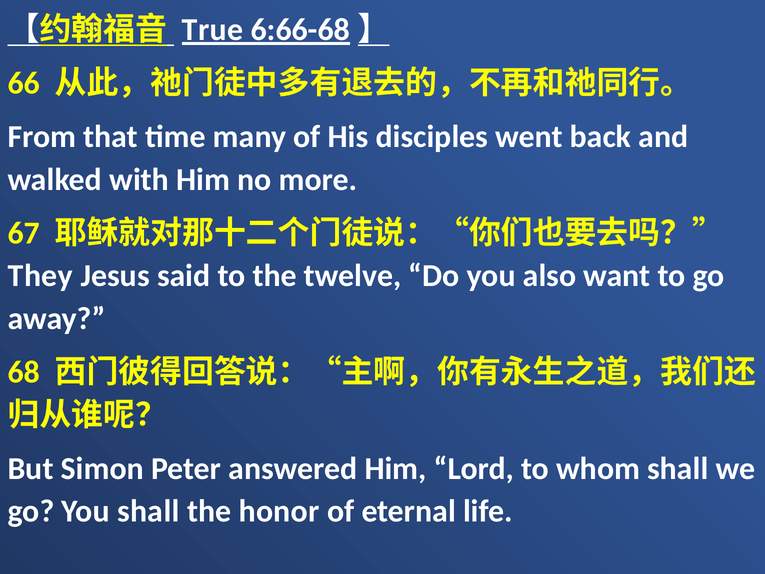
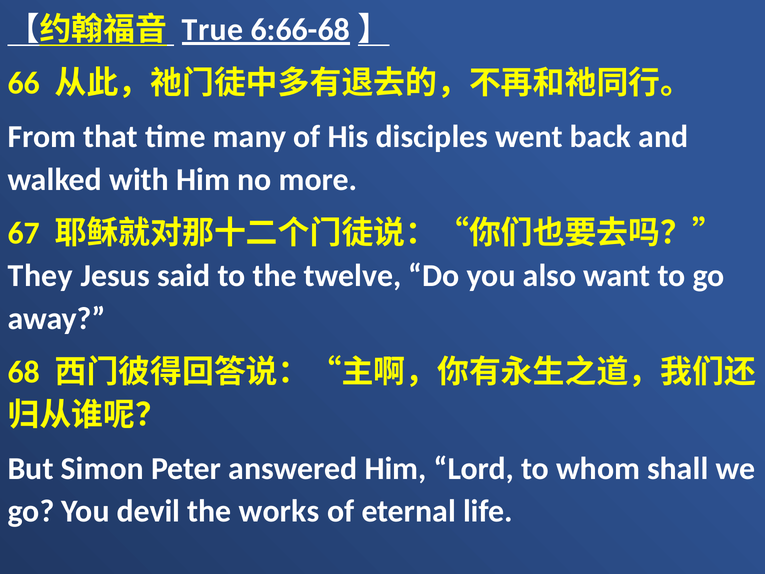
You shall: shall -> devil (148, 511)
honor: honor -> works (279, 511)
